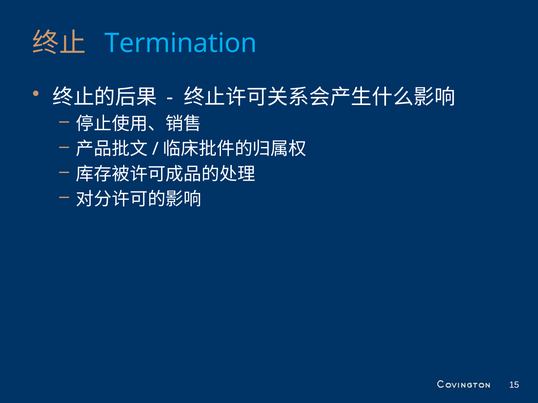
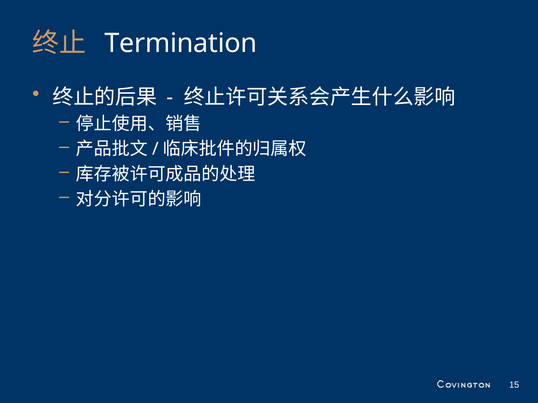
Termination colour: light blue -> white (181, 43)
